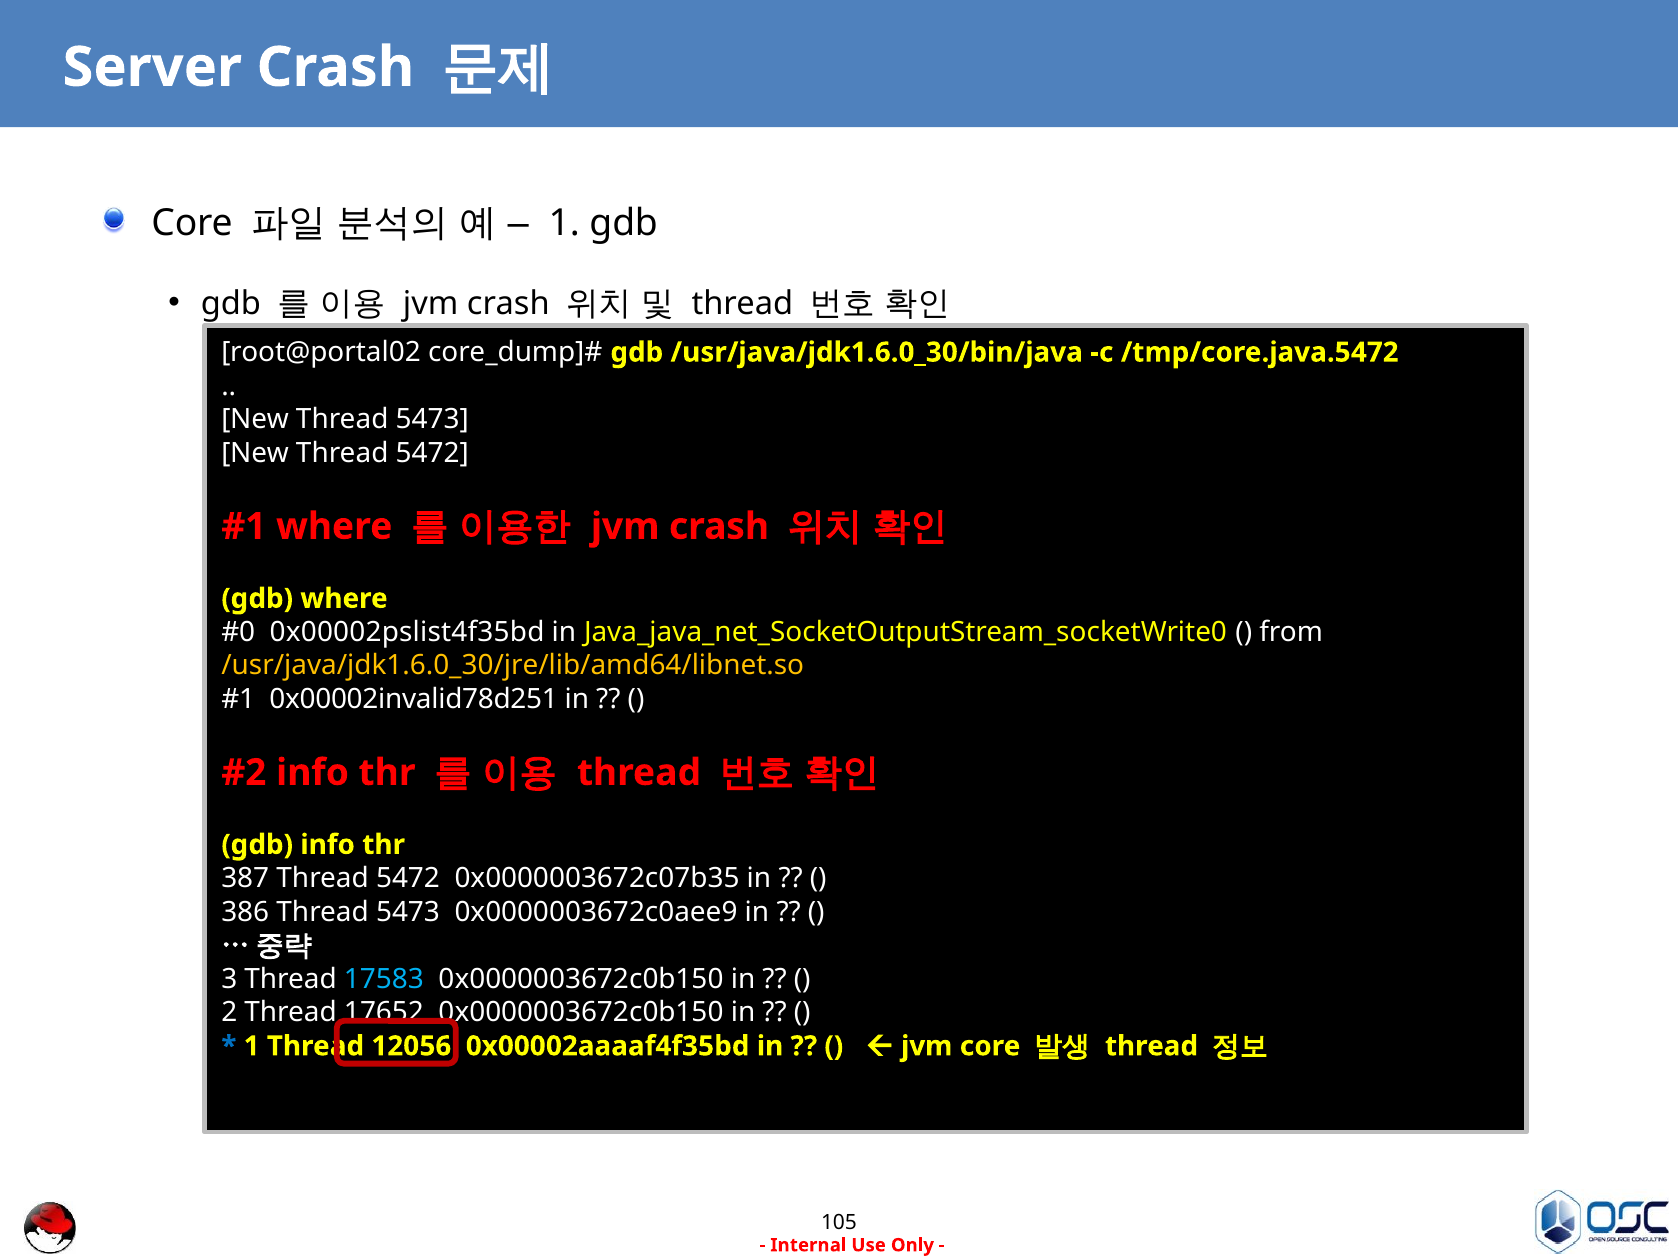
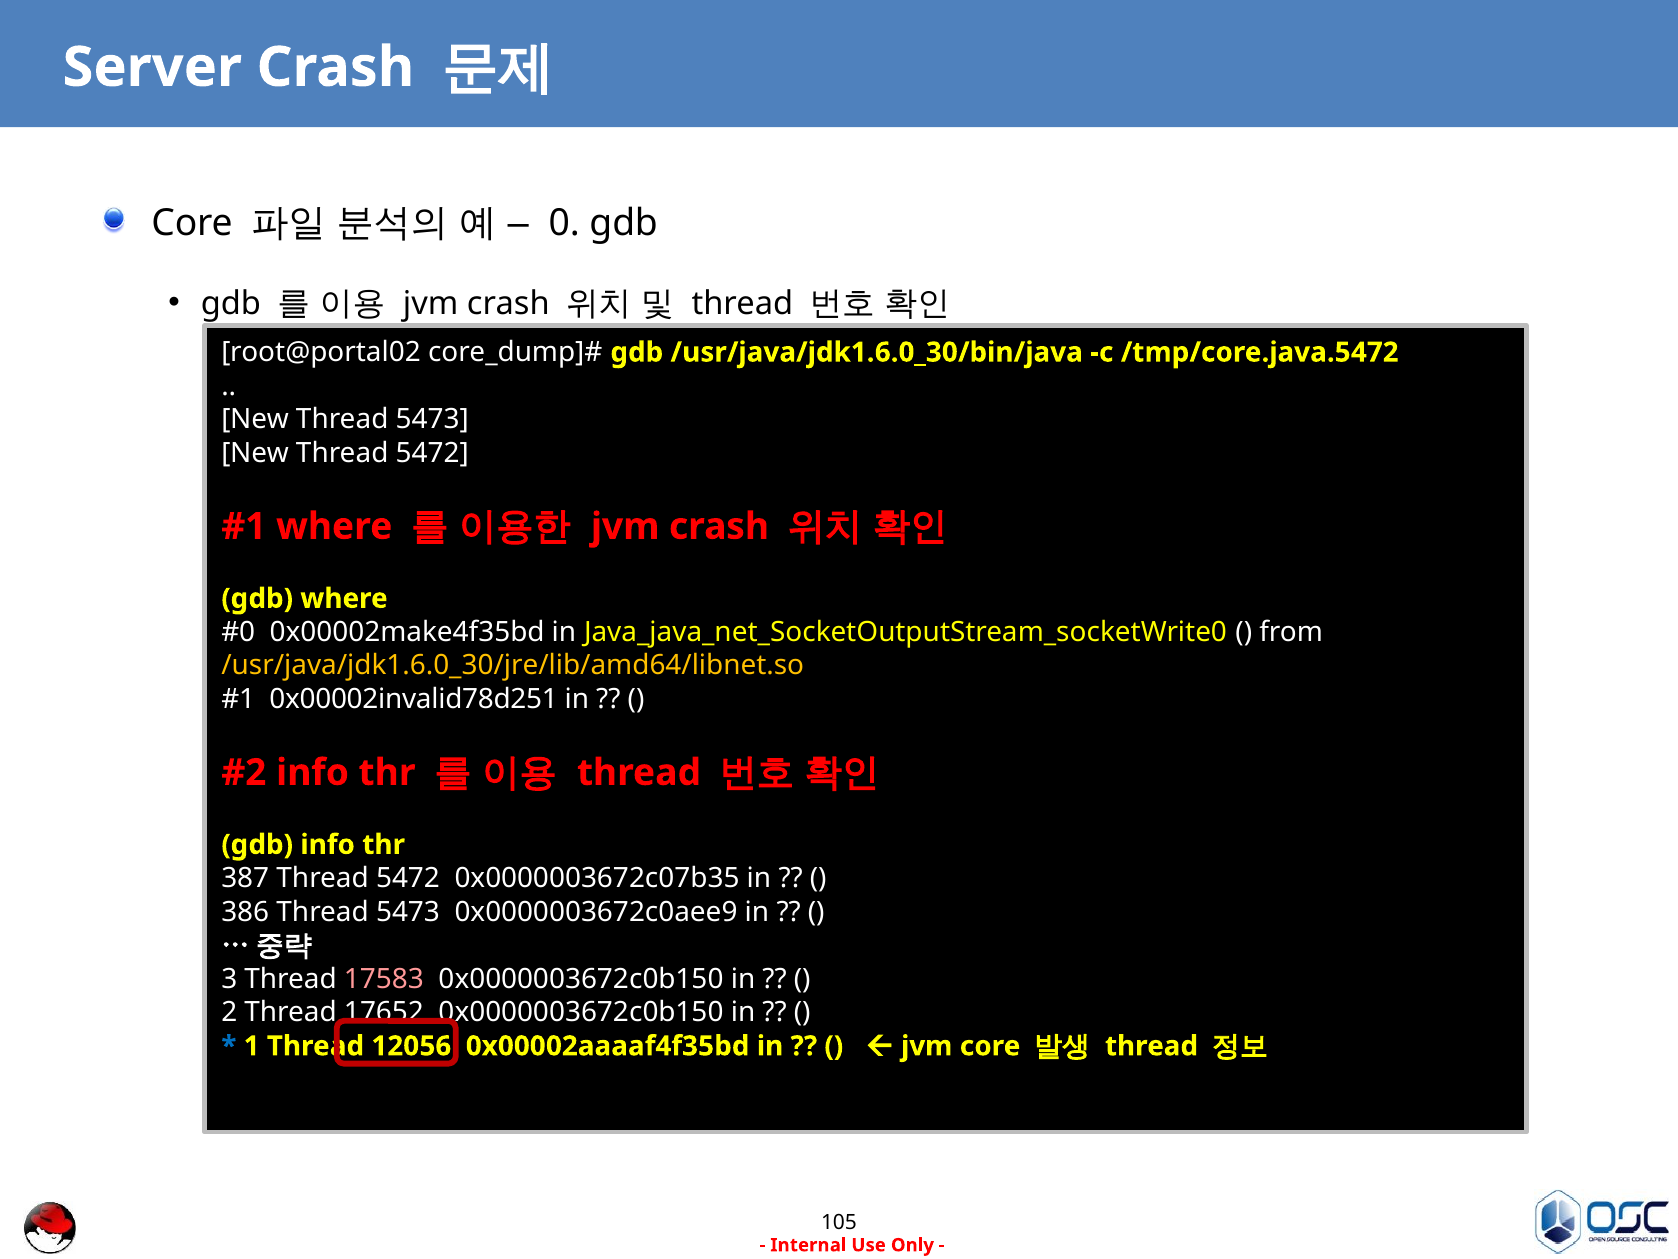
1: 1 -> 0 (564, 223)
0x00002pslist4f35bd: 0x00002pslist4f35bd -> 0x00002make4f35bd (407, 632)
17583 colour: light blue -> pink (384, 979)
